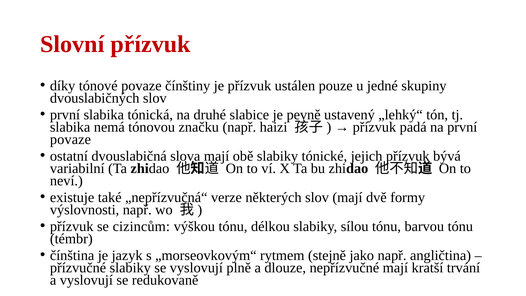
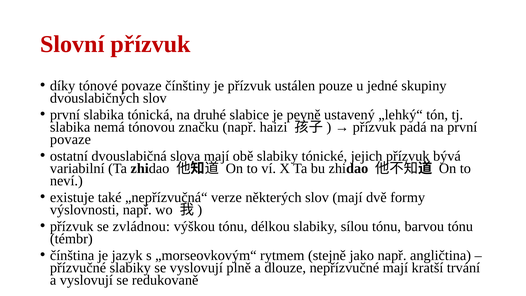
cizincům: cizincům -> zvládnou (141, 226)
